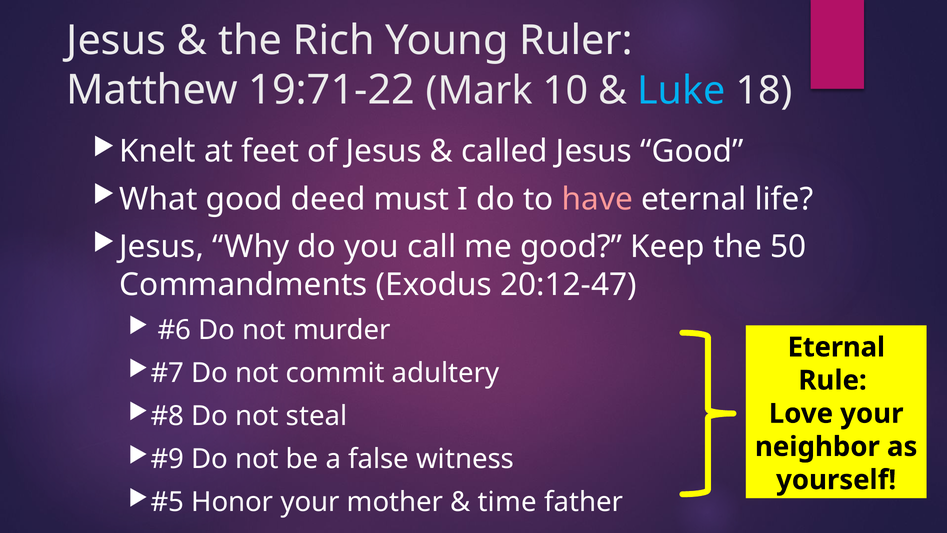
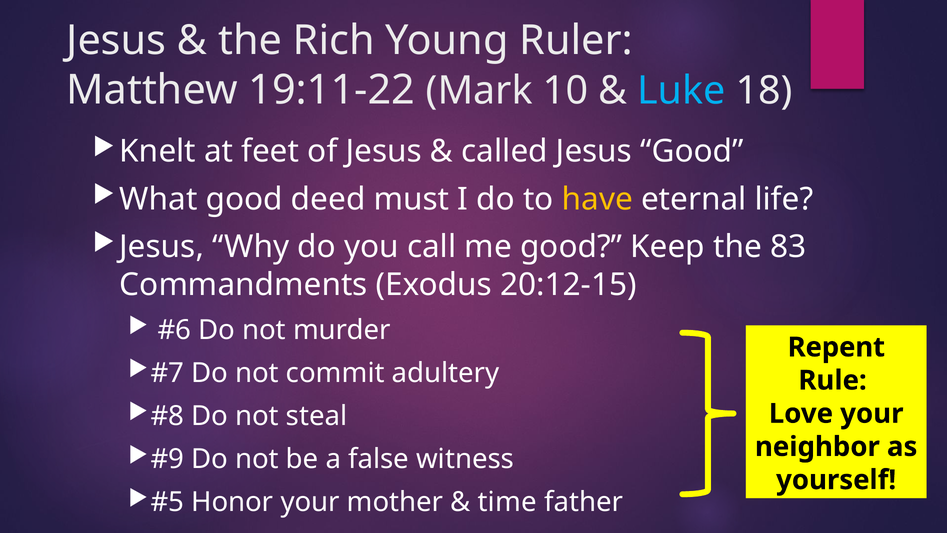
19:71-22: 19:71-22 -> 19:11-22 (332, 90)
have colour: pink -> yellow (597, 199)
50: 50 -> 83 (788, 247)
20:12-47: 20:12-47 -> 20:12-15 (568, 285)
Eternal: Eternal -> Repent (836, 347)
